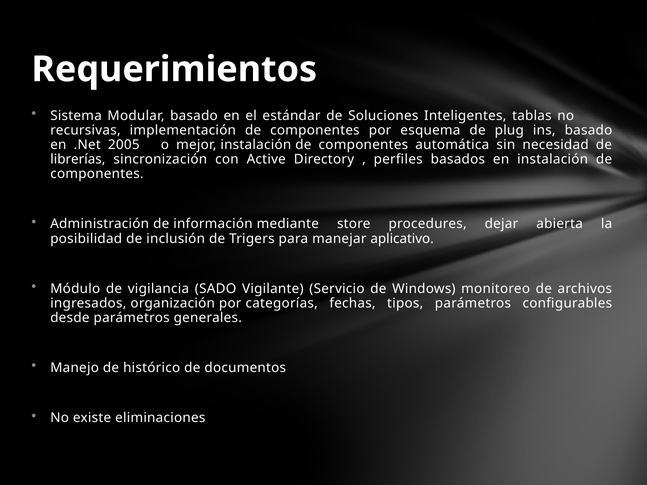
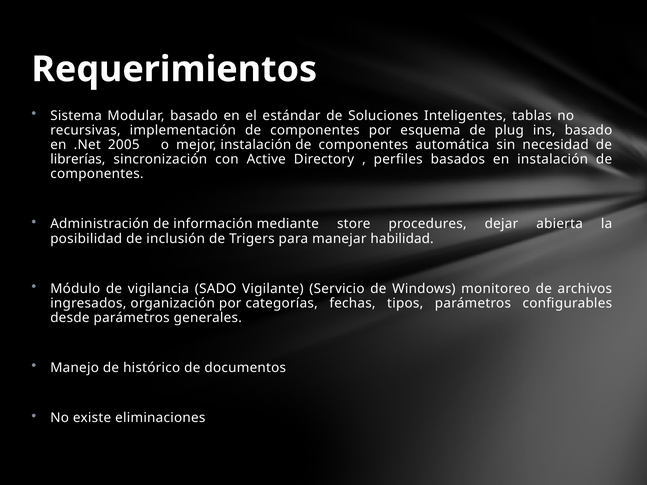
aplicativo: aplicativo -> habilidad (402, 239)
